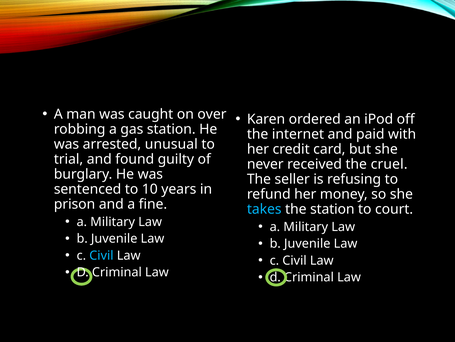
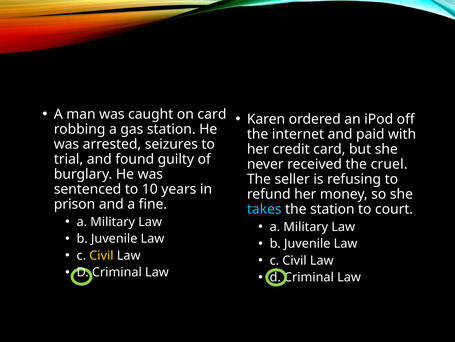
on over: over -> card (212, 114)
unusual: unusual -> seizures (171, 144)
Civil colour: light blue -> yellow (101, 255)
